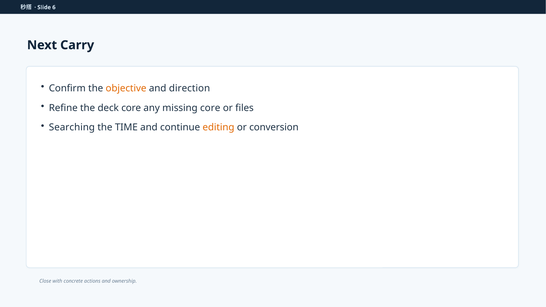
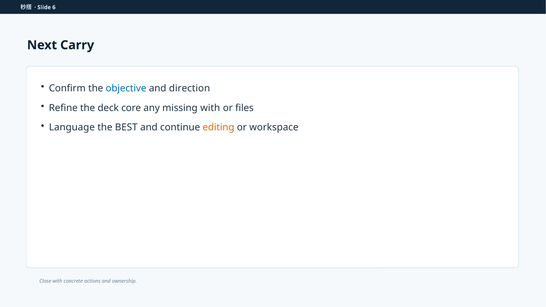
objective colour: orange -> blue (126, 88)
missing core: core -> with (210, 108)
Searching: Searching -> Language (72, 128)
TIME: TIME -> BEST (126, 128)
conversion: conversion -> workspace (274, 128)
